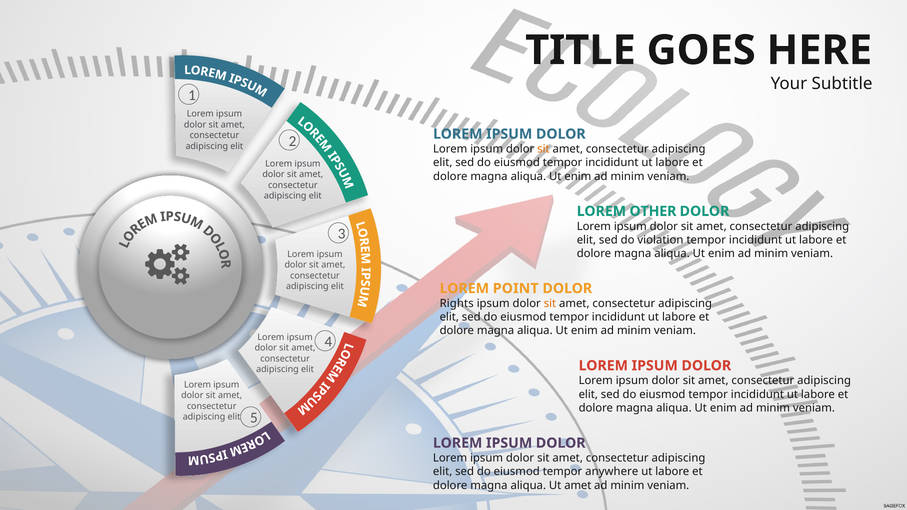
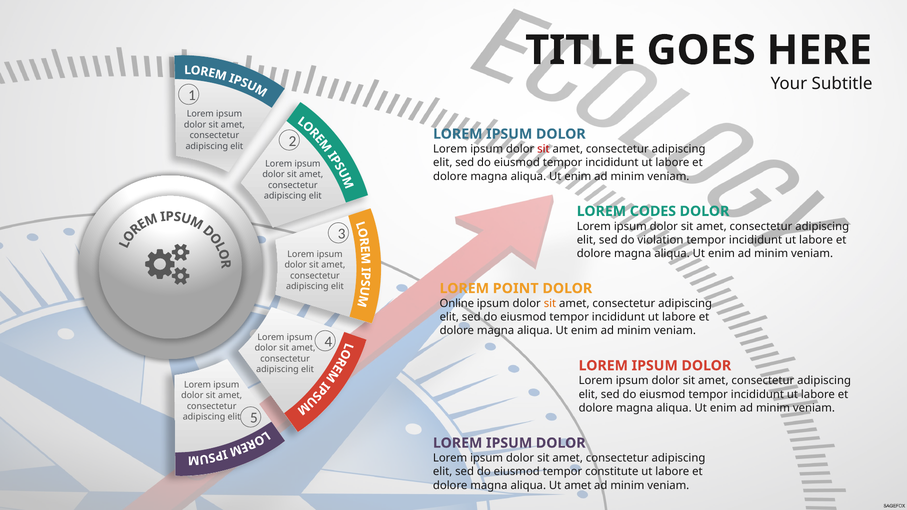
sit colour: orange -> red (543, 149)
OTHER: OTHER -> CODES (653, 211)
Rights: Rights -> Online (457, 304)
anywhere: anywhere -> constitute (612, 472)
